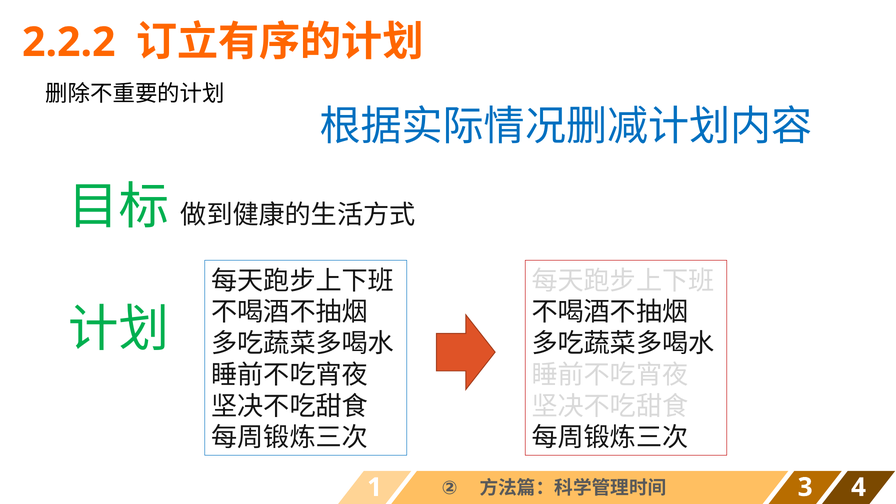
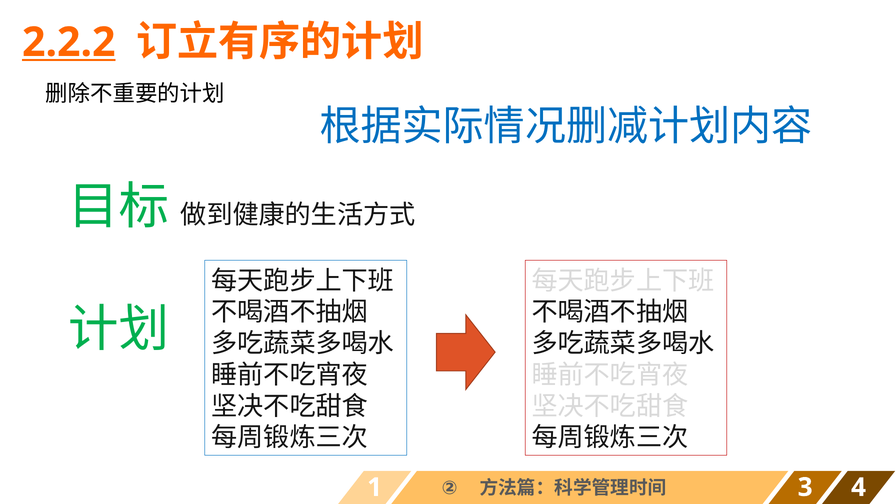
2.2.2 underline: none -> present (69, 42)
